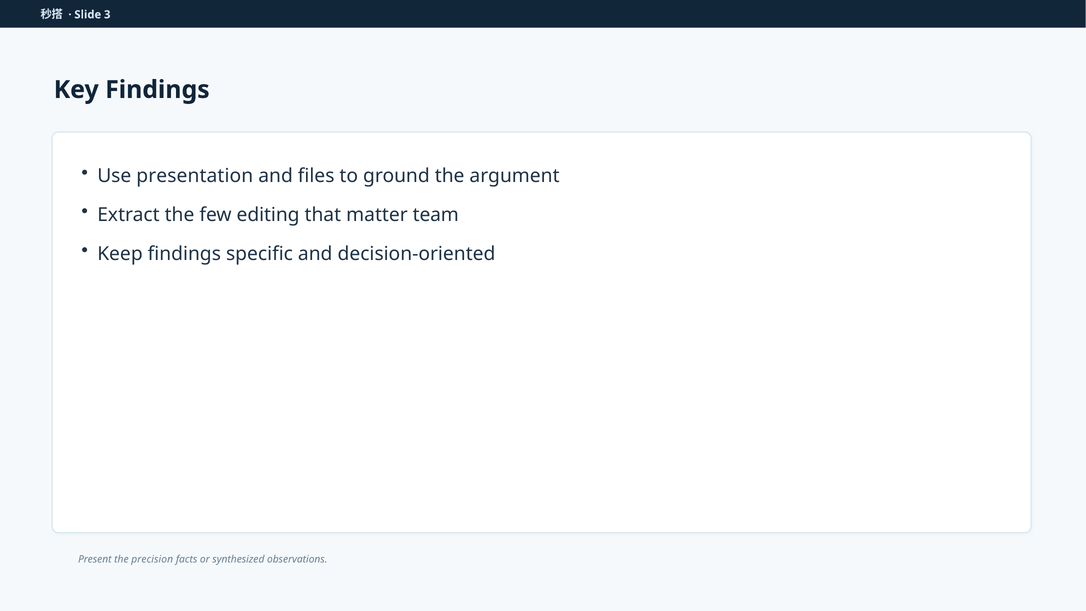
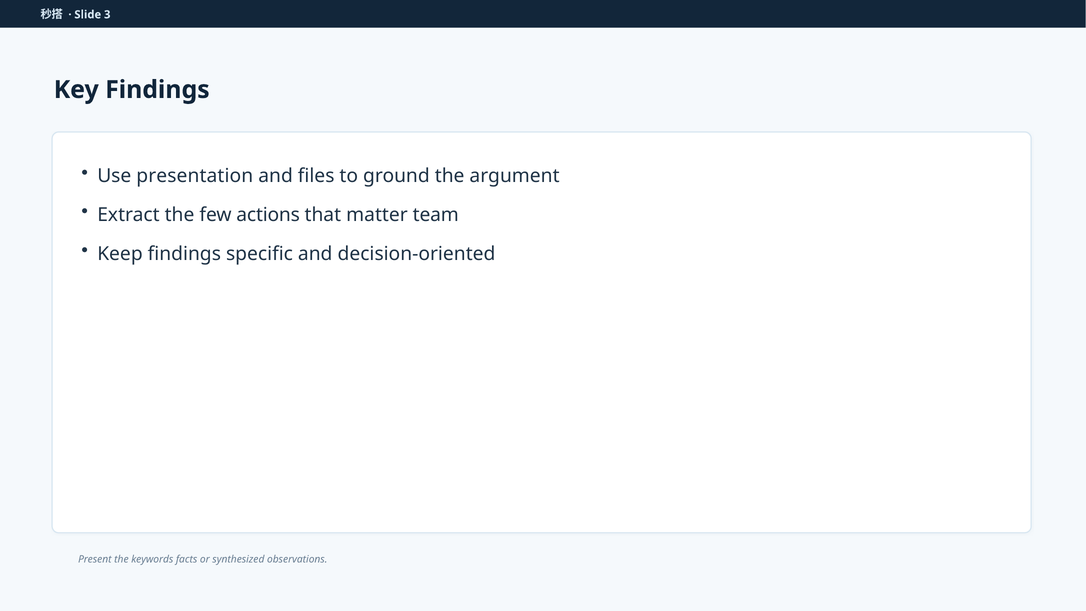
editing: editing -> actions (268, 215)
precision: precision -> keywords (152, 559)
